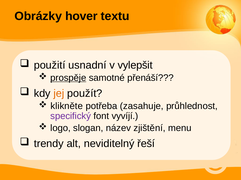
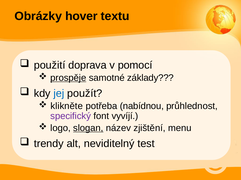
usnadní: usnadní -> doprava (88, 66)
vylepšit: vylepšit -> pomocí (135, 66)
přenáší: přenáší -> základy (150, 78)
jej colour: orange -> blue (59, 94)
zasahuje: zasahuje -> nabídnou (142, 106)
slogan underline: none -> present (88, 129)
řeší: řeší -> test (146, 144)
